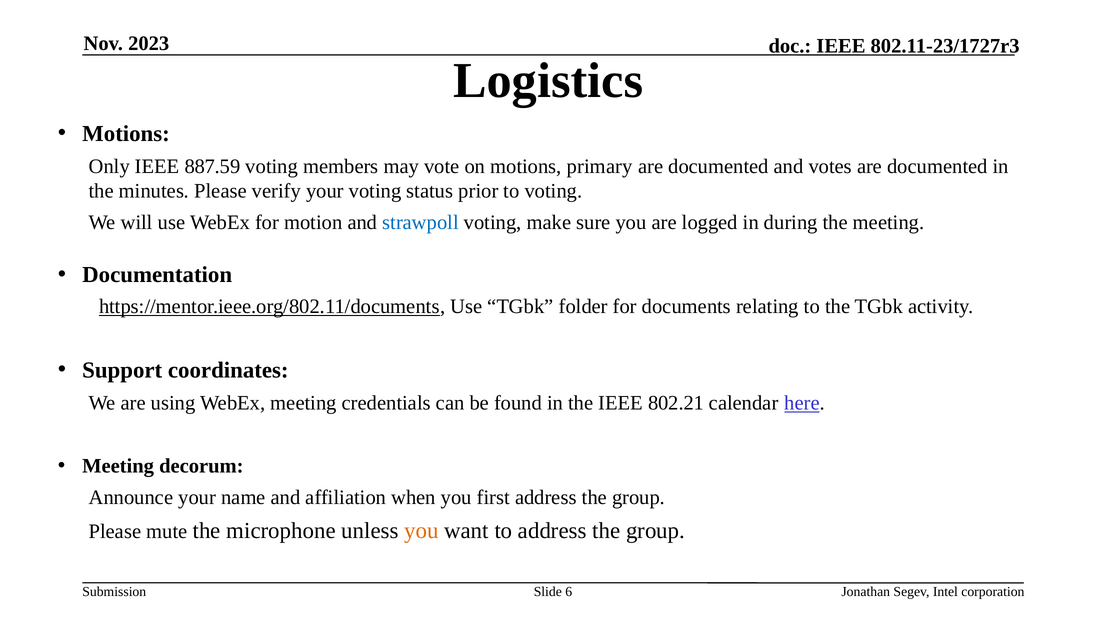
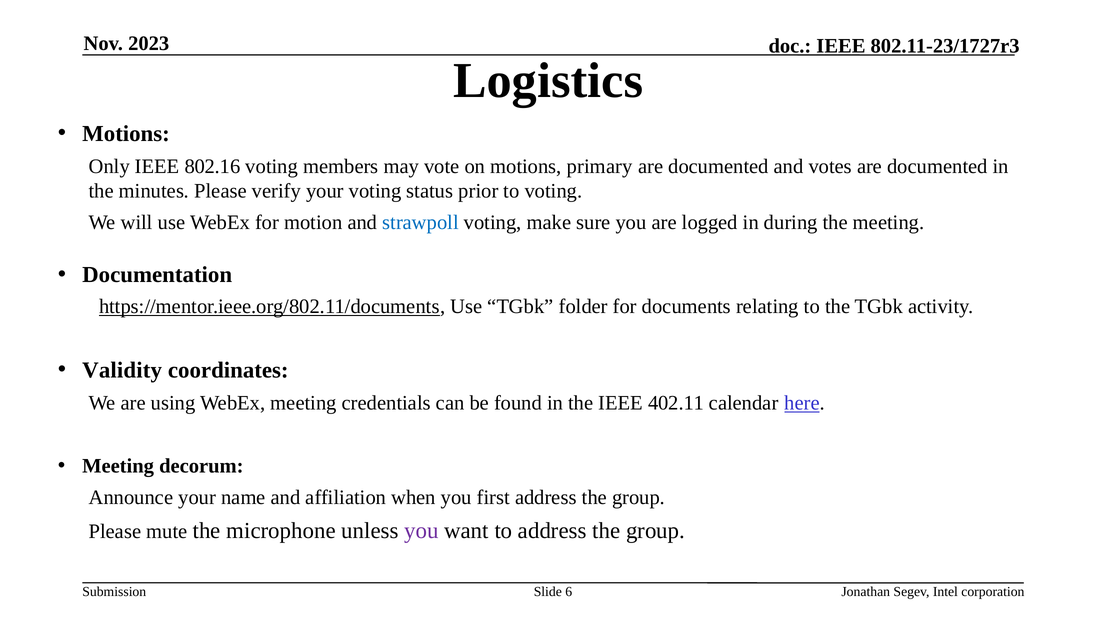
887.59: 887.59 -> 802.16 (212, 166)
Support: Support -> Validity (122, 370)
802.21: 802.21 -> 402.11 (676, 403)
you colour: orange -> purple (421, 531)
